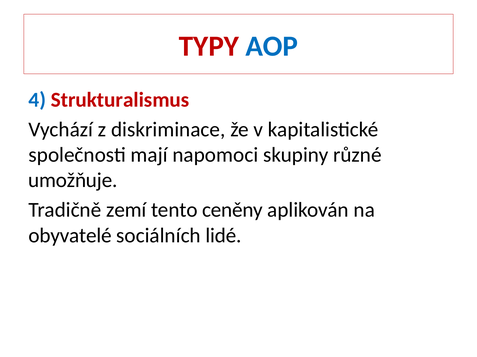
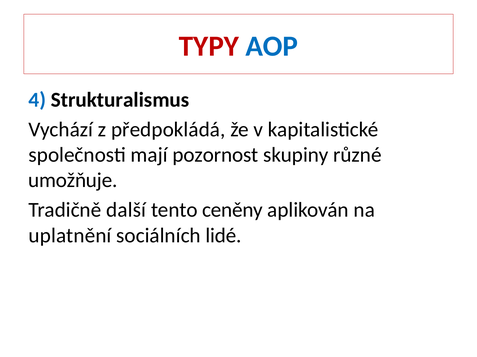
Strukturalismus colour: red -> black (120, 100)
diskriminace: diskriminace -> předpokládá (168, 130)
napomoci: napomoci -> pozornost (215, 155)
zemí: zemí -> další (126, 210)
obyvatelé: obyvatelé -> uplatnění (70, 236)
